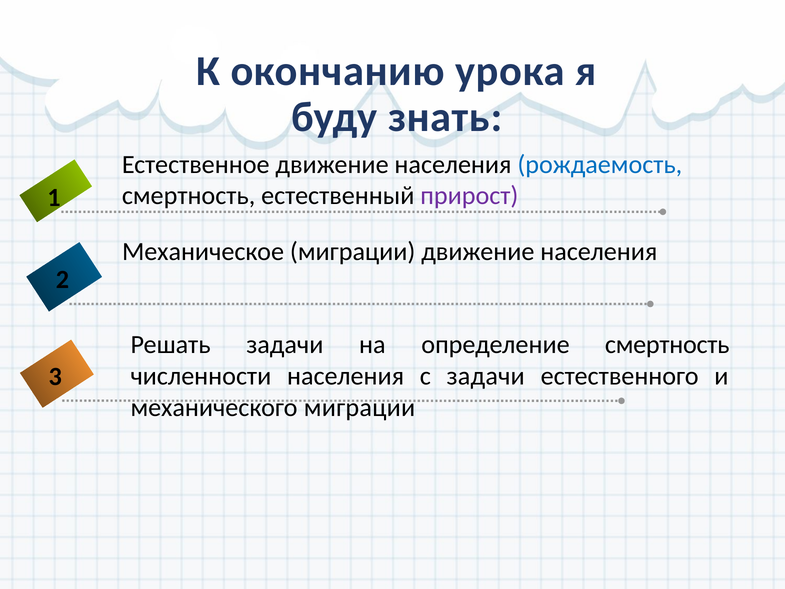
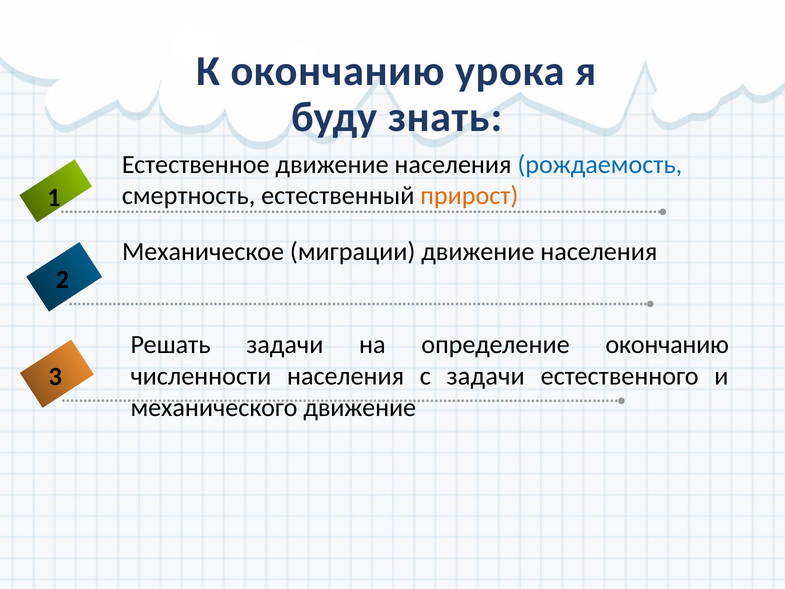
прирост colour: purple -> orange (469, 196)
определение смертность: смертность -> окончанию (667, 345)
механического миграции: миграции -> движение (360, 407)
